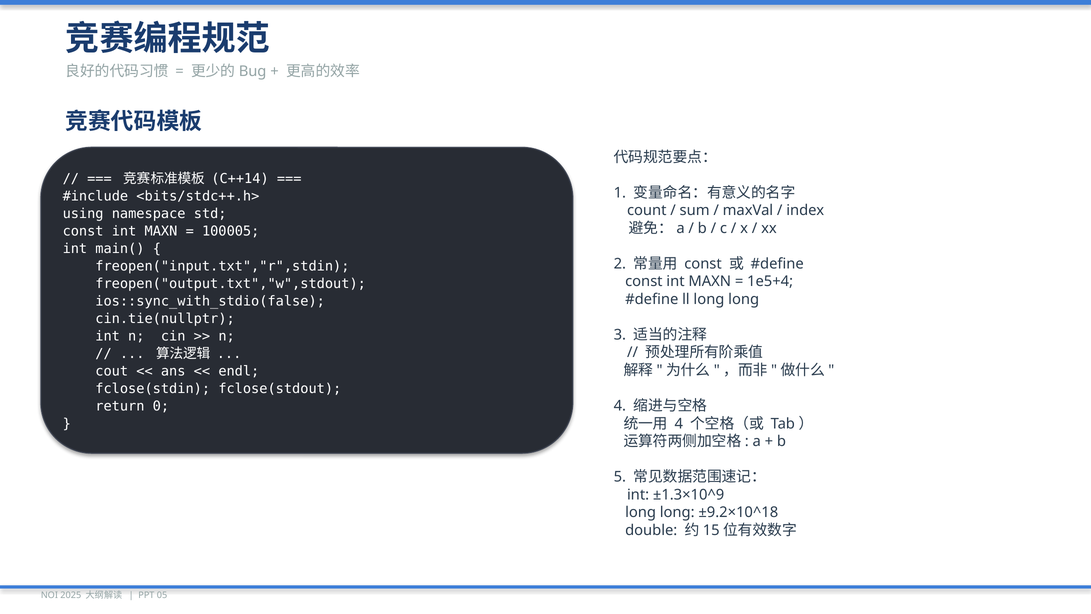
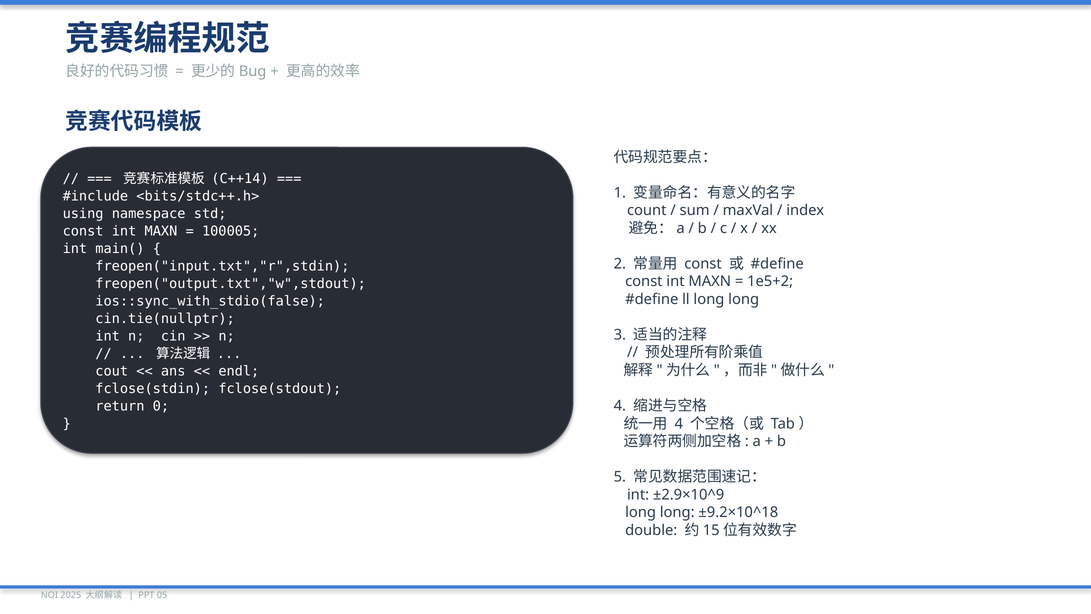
1e5+4: 1e5+4 -> 1e5+2 (770, 281)
±1.3×10^9: ±1.3×10^9 -> ±2.9×10^9 (689, 494)
